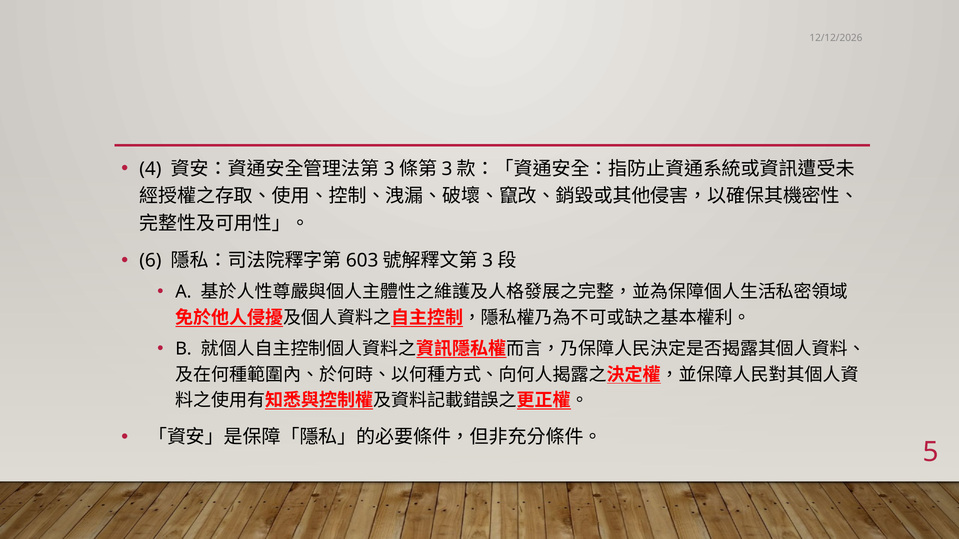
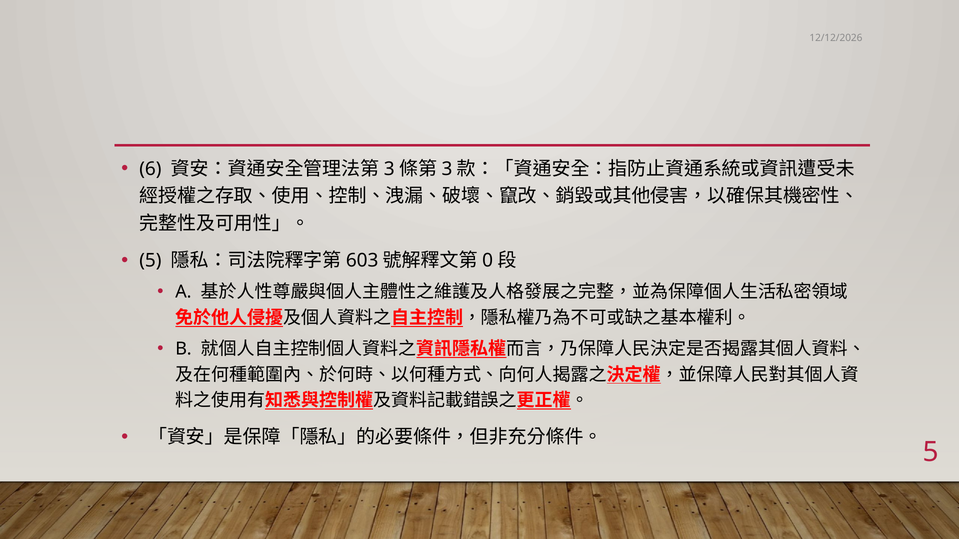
4: 4 -> 6 (150, 169)
6: 6 -> 5 (150, 261)
3: 3 -> 0 (488, 261)
